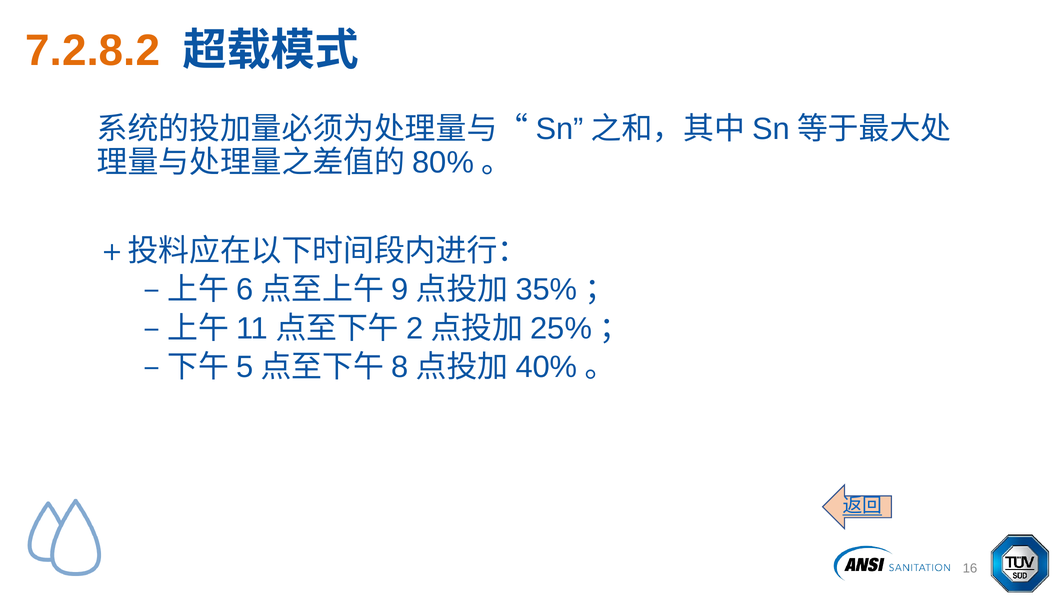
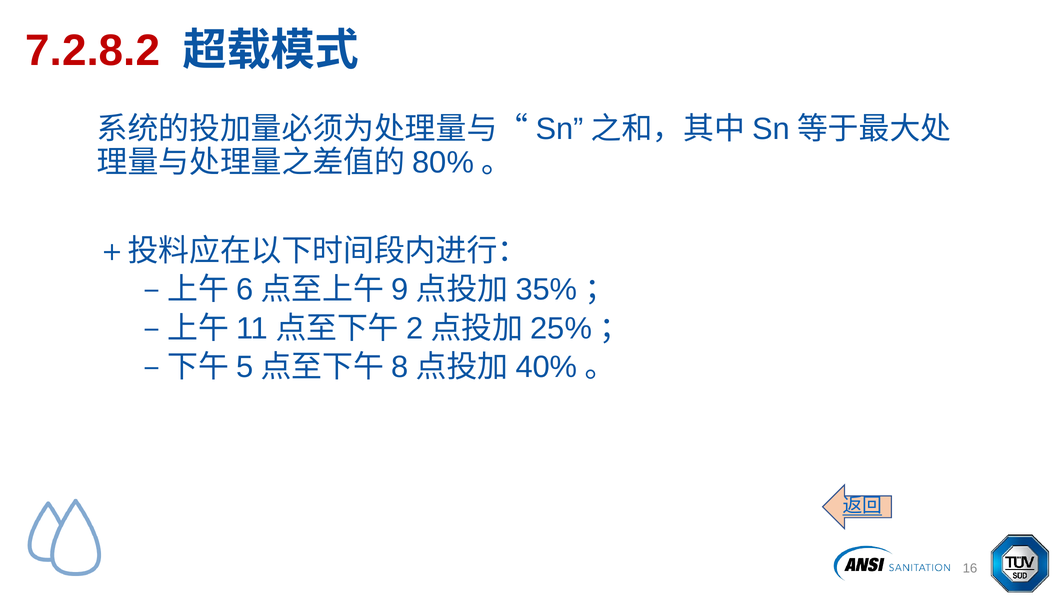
7.2.8.2 colour: orange -> red (93, 51)
